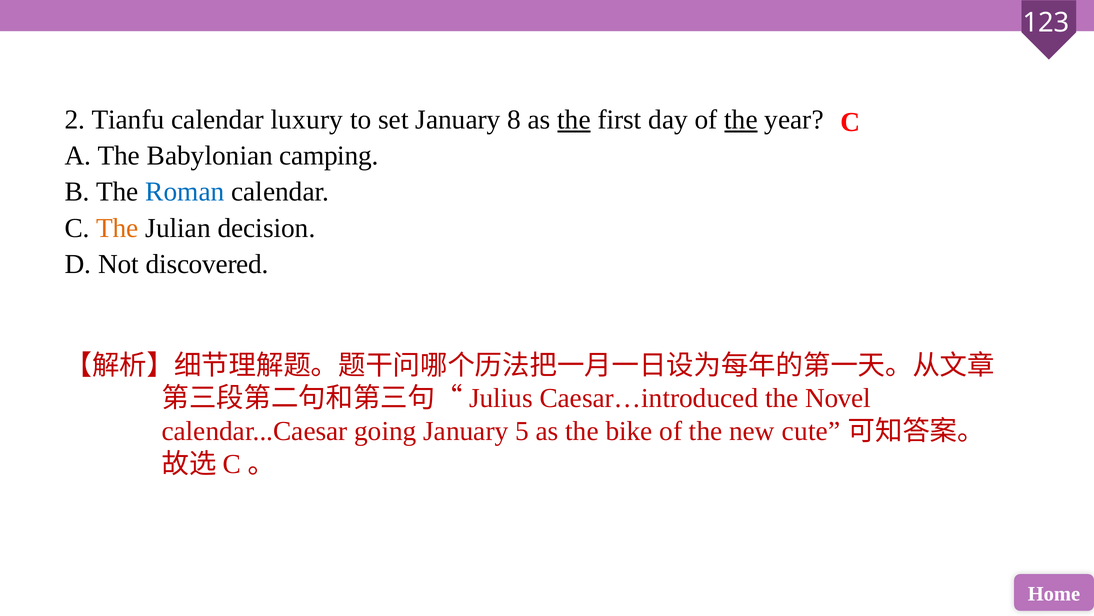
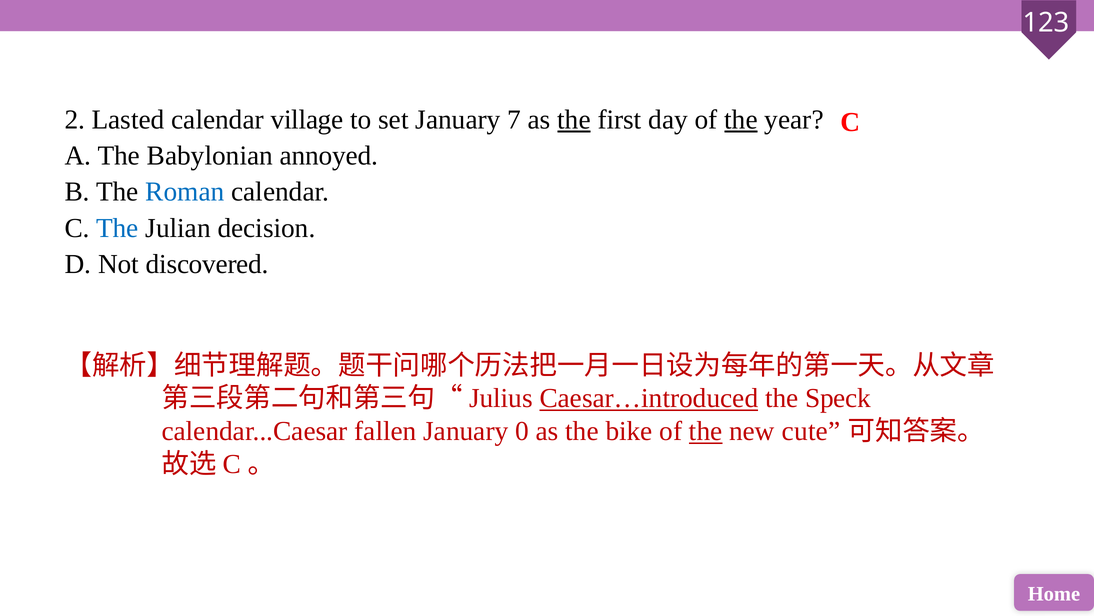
Tianfu: Tianfu -> Lasted (128, 120)
luxury: luxury -> village (307, 120)
8: 8 -> 7 (514, 120)
camping: camping -> annoyed (329, 156)
The colour: orange -> blue (117, 228)
Caesar…introduced underline: none -> present (649, 398)
Novel: Novel -> Speck (838, 398)
going: going -> fallen (385, 431)
5: 5 -> 0 (522, 431)
the underline: none -> present (706, 431)
